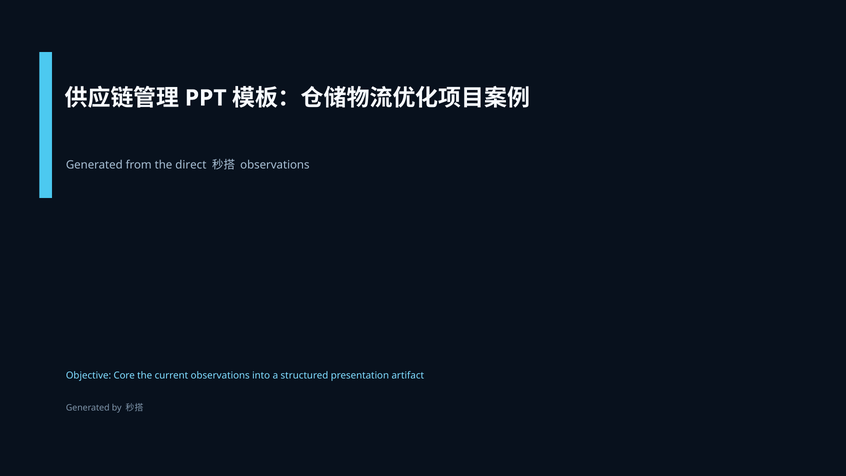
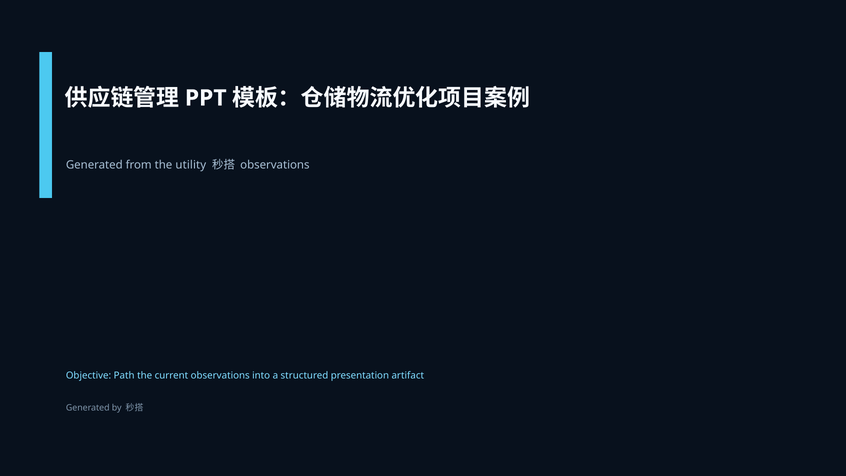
direct: direct -> utility (191, 165)
Core: Core -> Path (124, 376)
